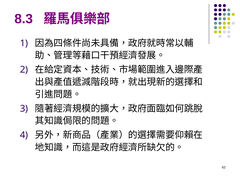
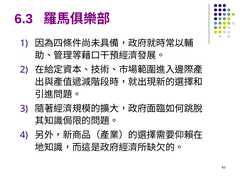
8.3: 8.3 -> 6.3 (24, 19)
